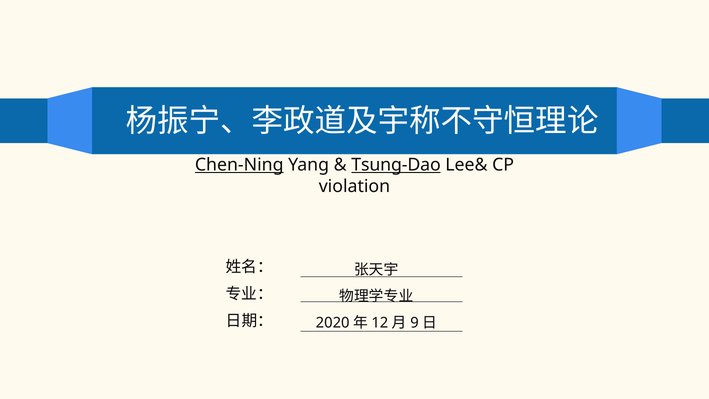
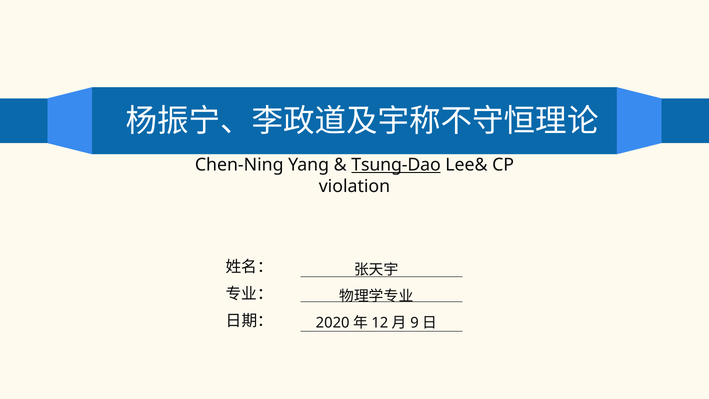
Chen-Ning underline: present -> none (239, 165)
